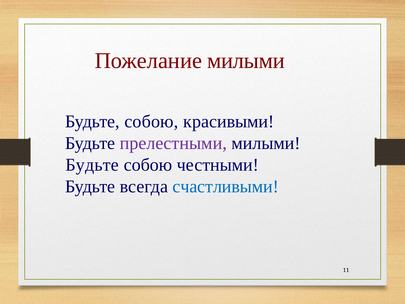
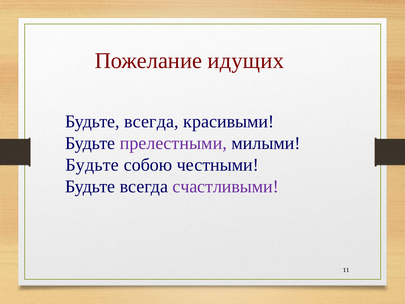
Пожелание милыми: милыми -> идущих (246, 61)
собою: собою -> всегда (151, 122)
счастливыми colour: blue -> purple (226, 186)
